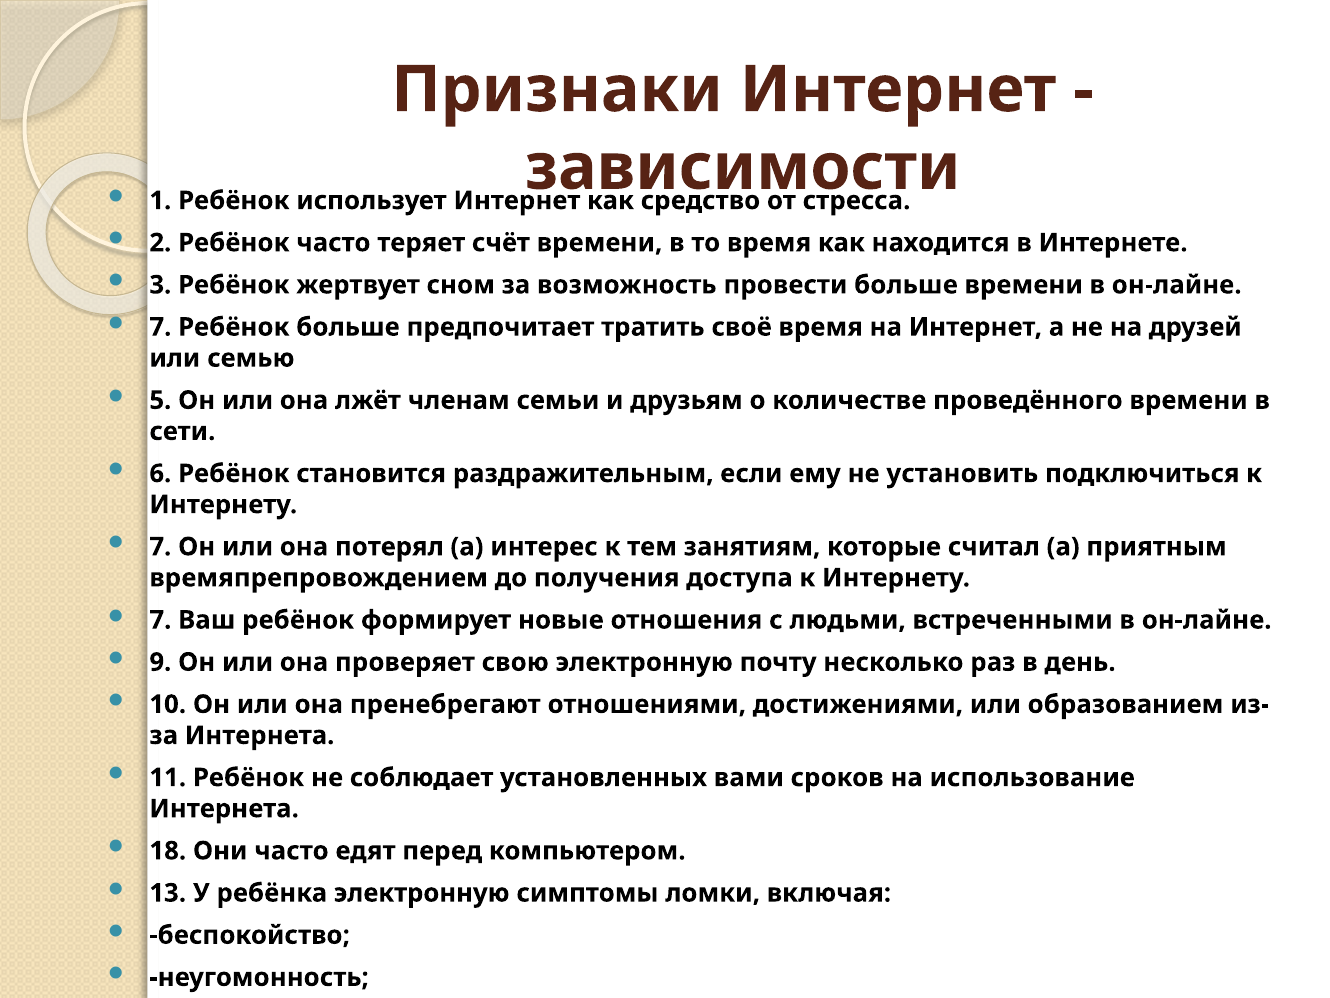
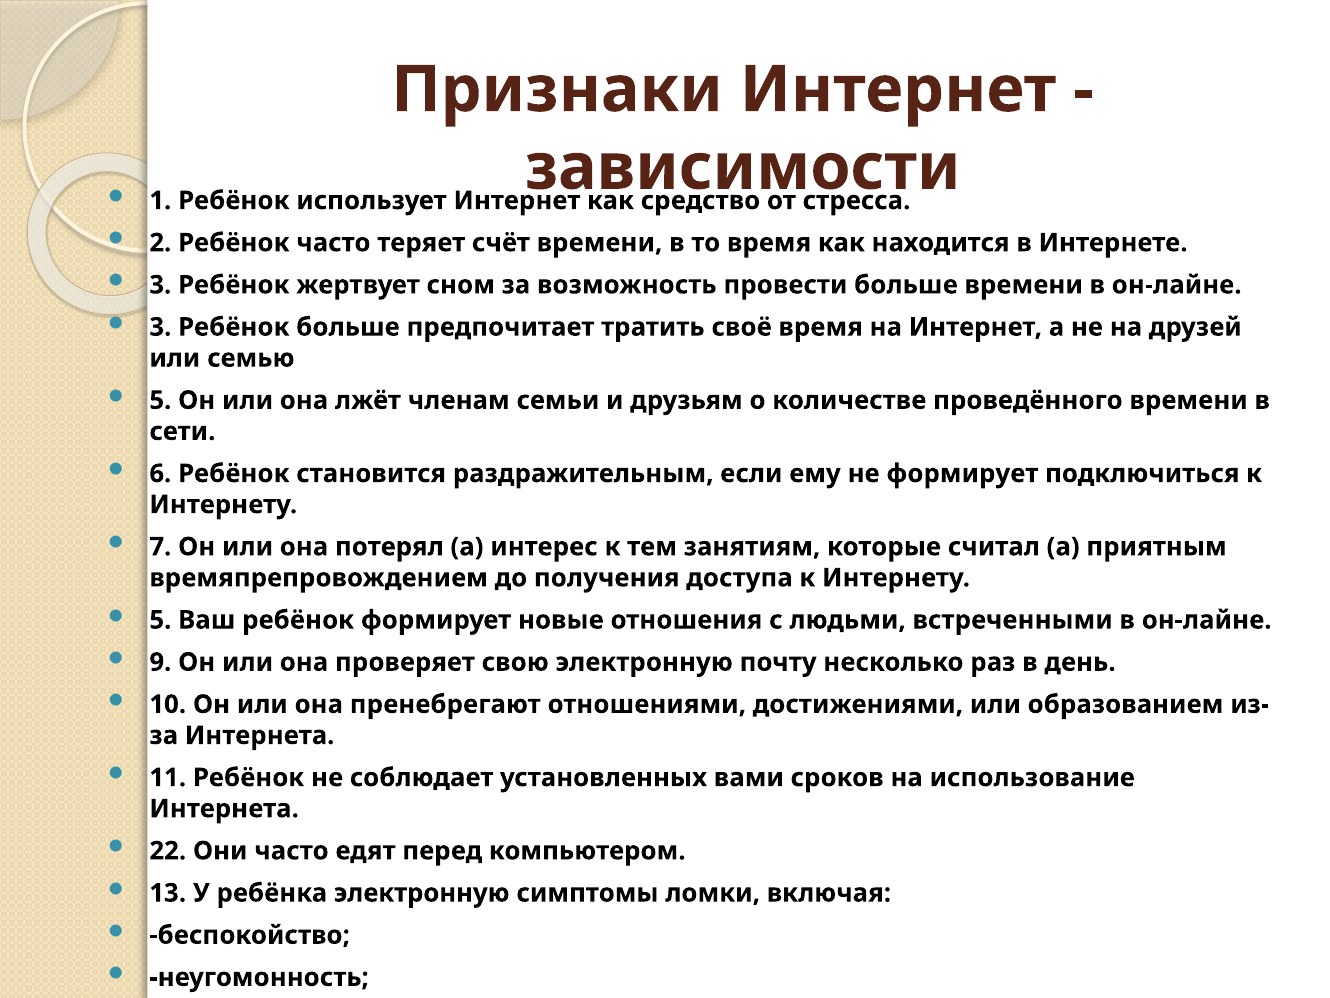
7: 7 -> 3 (160, 327)
не установить: установить -> формирует (962, 473)
7: 7 -> 5 (160, 620)
18: 18 -> 22 (168, 850)
